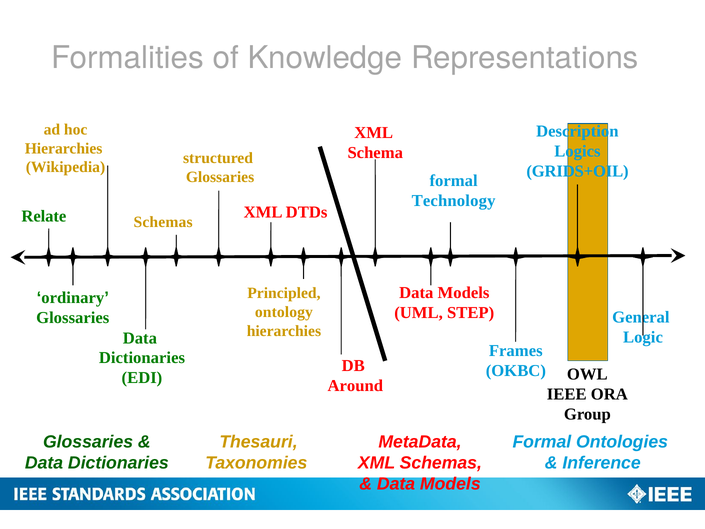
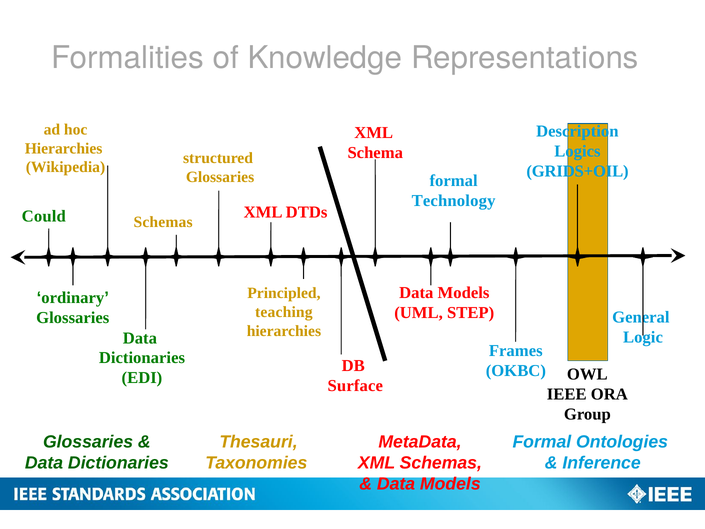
Relate: Relate -> Could (44, 216)
ontology: ontology -> teaching (284, 312)
Around: Around -> Surface (355, 385)
